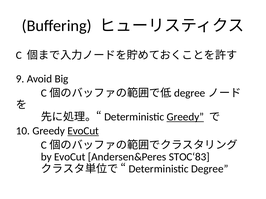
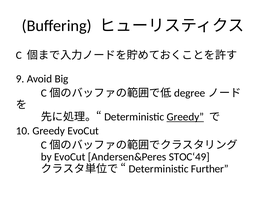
EvoCut underline: present -> none (83, 131)
STOC‘83: STOC‘83 -> STOC‘49 (189, 157)
Degree: Degree -> Further (210, 169)
